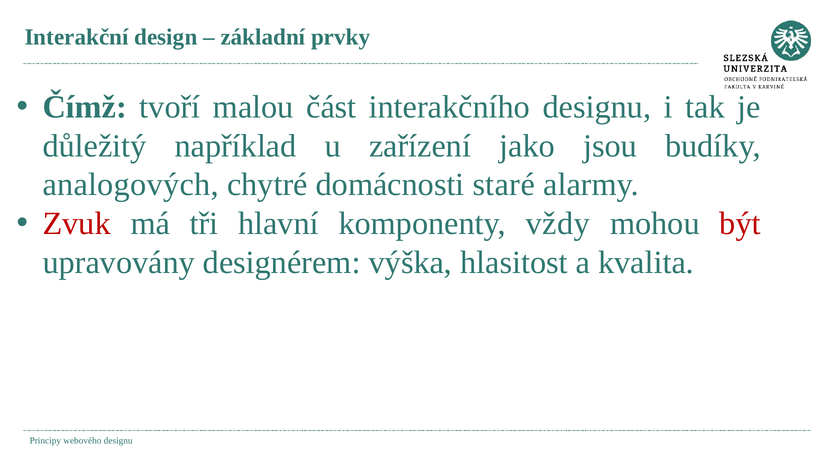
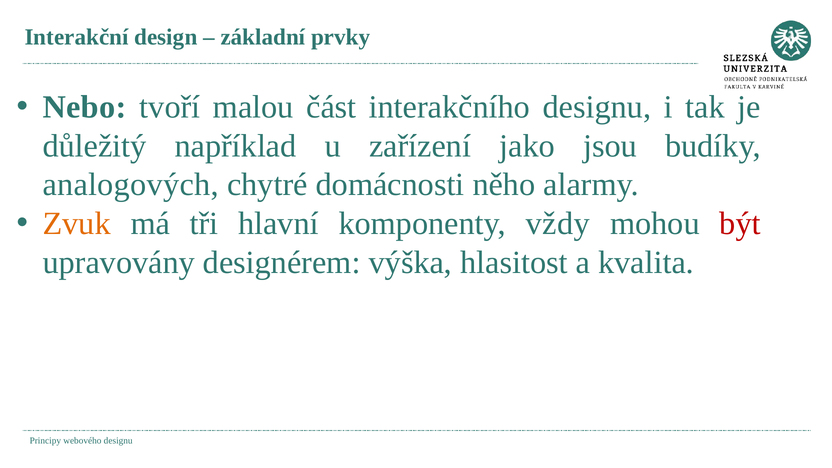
Čímž: Čímž -> Nebo (85, 107)
staré: staré -> něho (504, 185)
Zvuk colour: red -> orange (77, 224)
